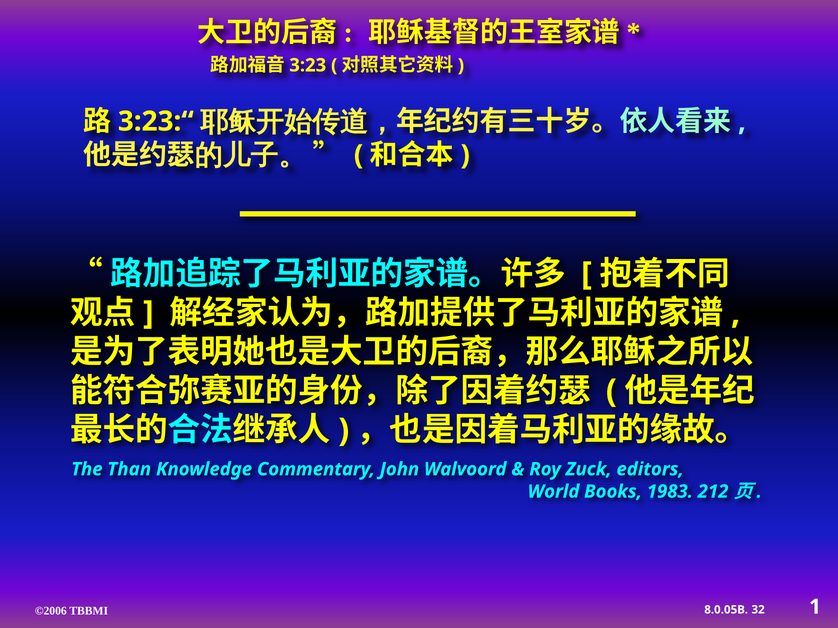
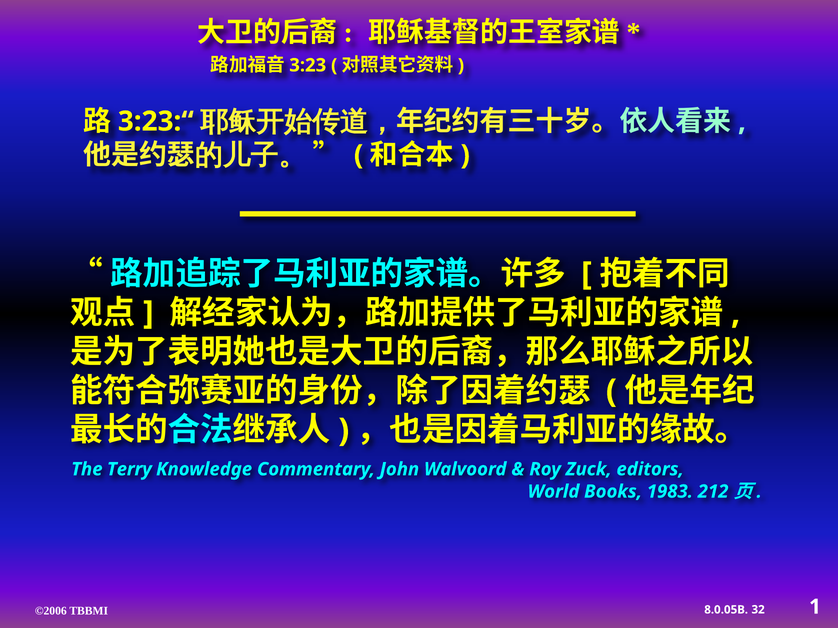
Than: Than -> Terry (129, 470)
